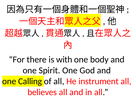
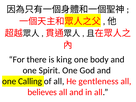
with: with -> king (64, 59)
instrument: instrument -> gentleness (99, 81)
